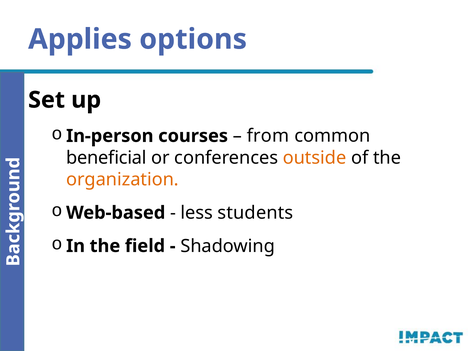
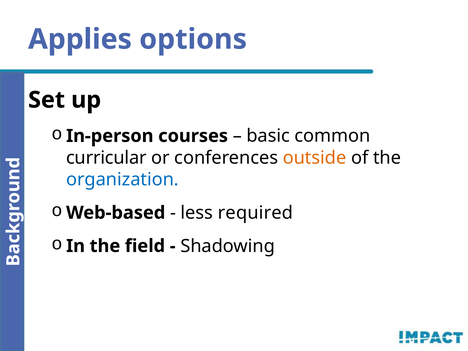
from: from -> basic (268, 136)
beneficial: beneficial -> curricular (106, 158)
organization colour: orange -> blue (122, 180)
students: students -> required (255, 213)
